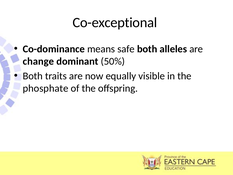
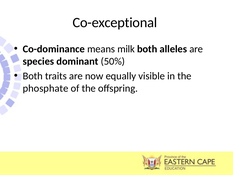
safe: safe -> milk (126, 49)
change: change -> species (38, 61)
